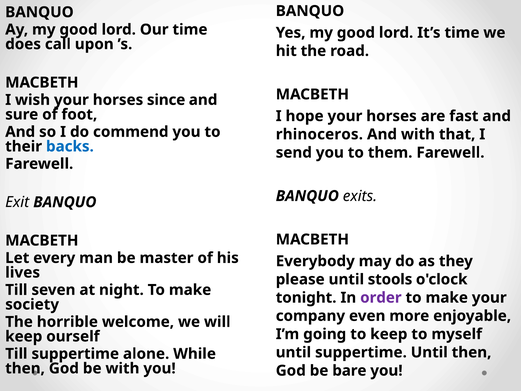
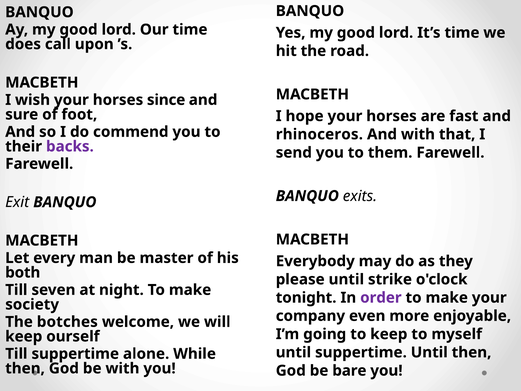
backs colour: blue -> purple (70, 146)
lives: lives -> both (23, 272)
stools: stools -> strike (390, 279)
horrible: horrible -> botches (67, 322)
